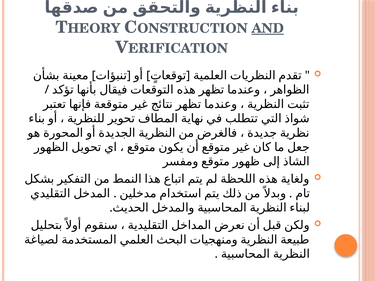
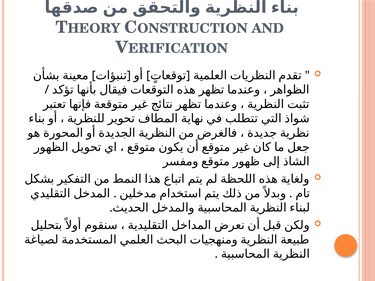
AND underline: present -> none (268, 29)
